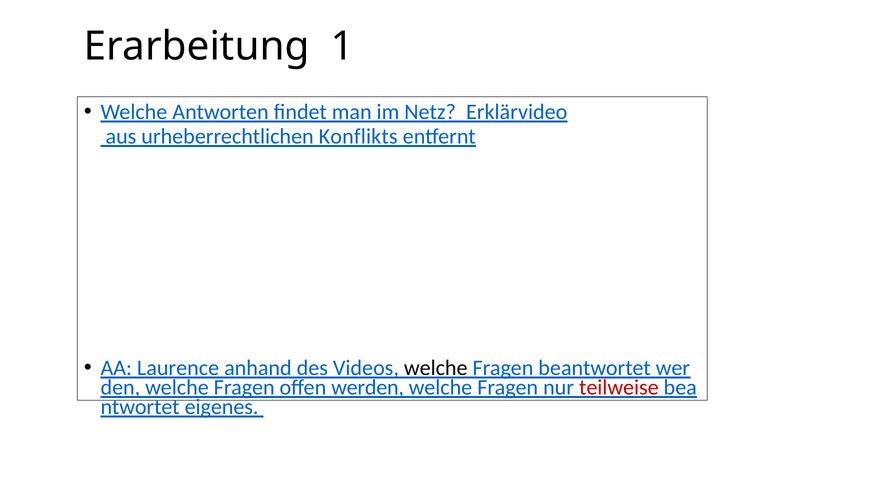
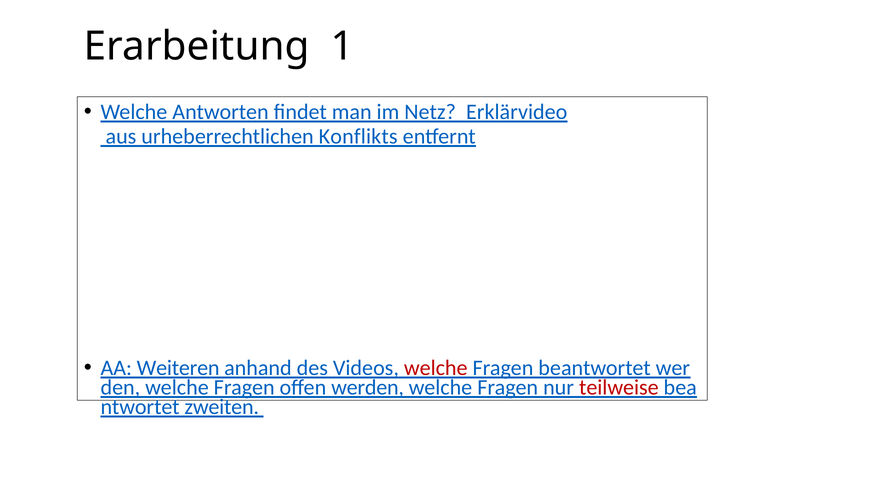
Laurence: Laurence -> Weiteren (178, 368)
welche colour: black -> red (436, 368)
eigenes: eigenes -> zweiten (222, 407)
